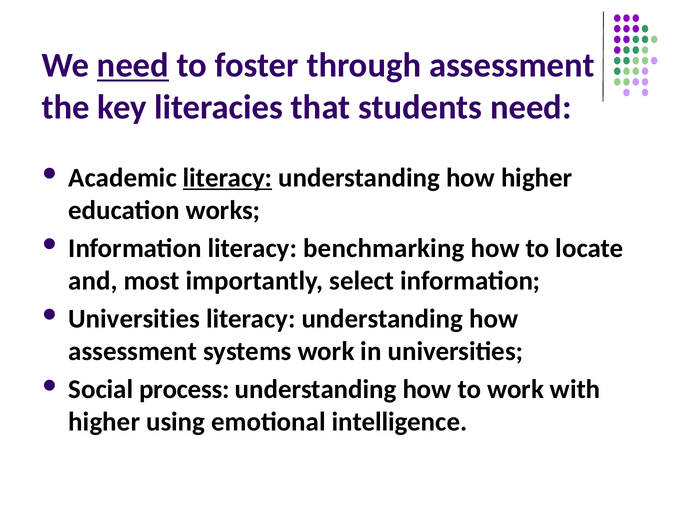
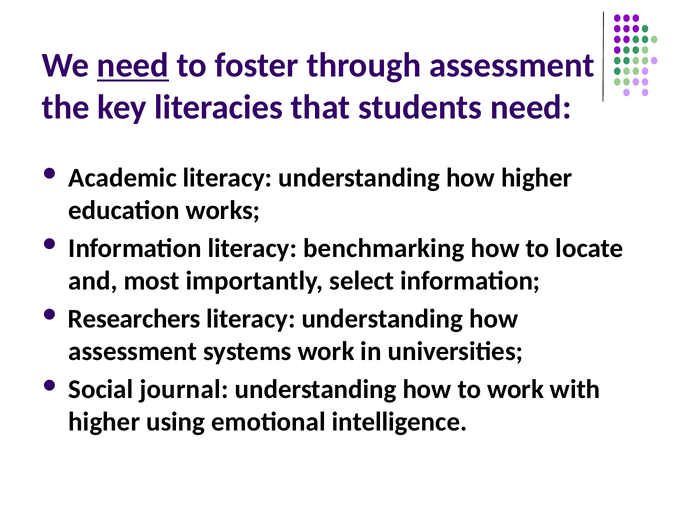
literacy underline: present -> none (228, 178)
Universities: Universities -> Researchers (134, 319)
process: process -> journal (184, 389)
